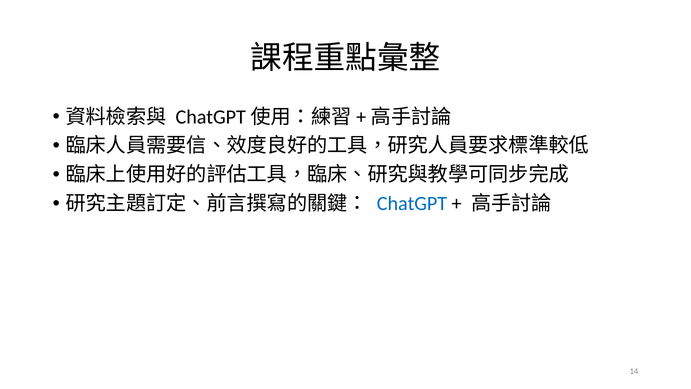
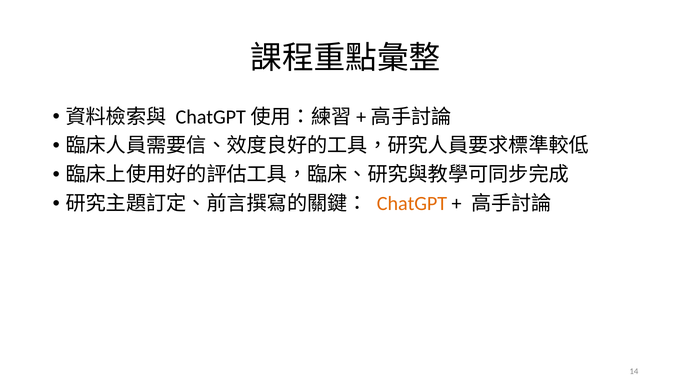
ChatGPT colour: blue -> orange (412, 204)
